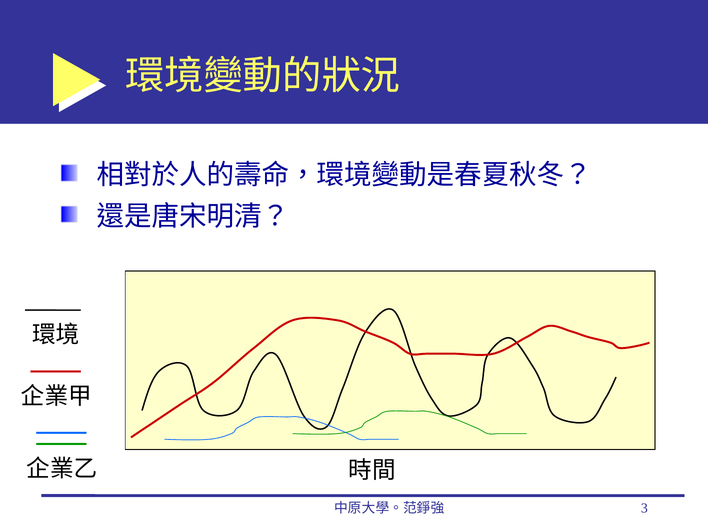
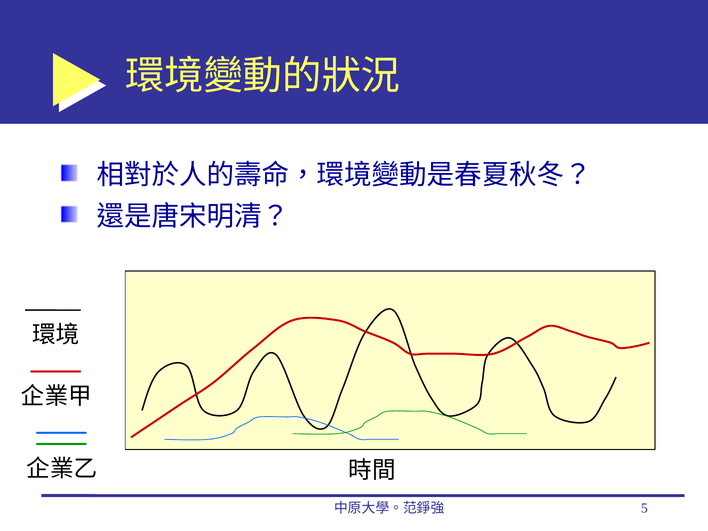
3: 3 -> 5 (644, 508)
